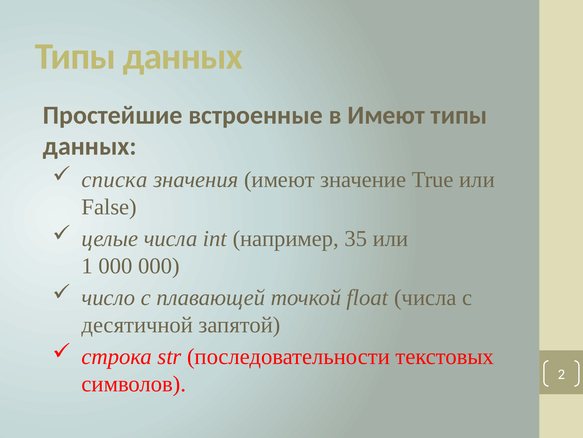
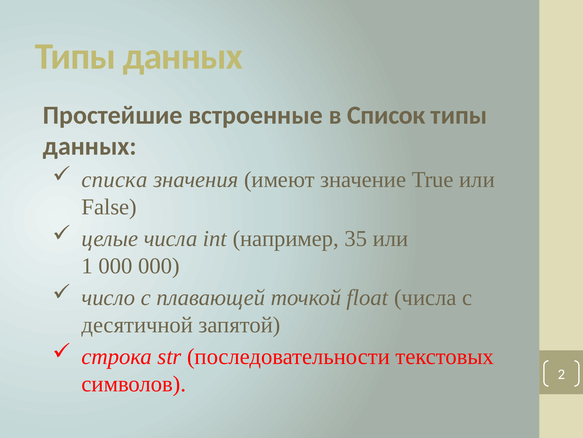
в Имеют: Имеют -> Список (386, 115)
